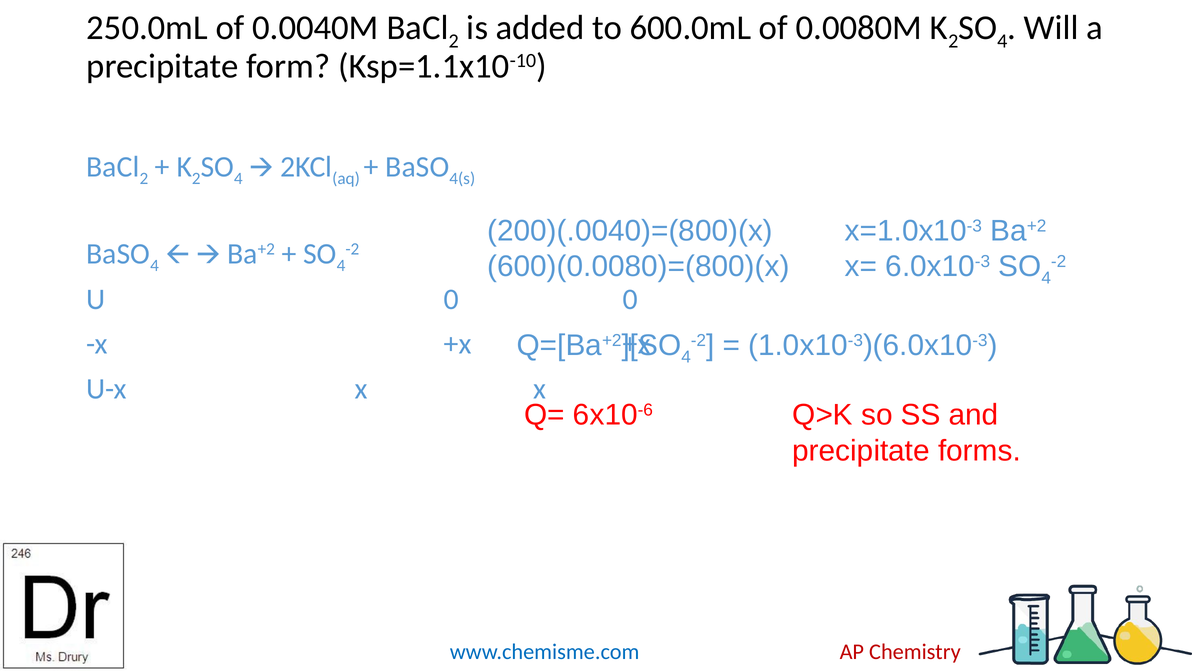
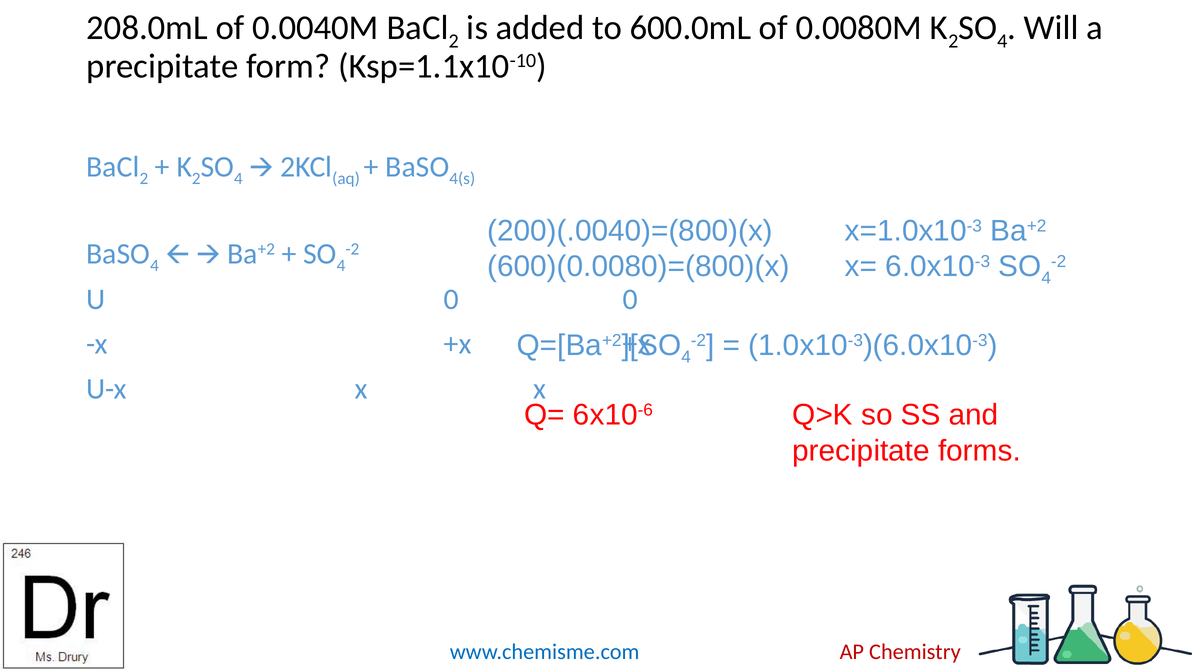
250.0mL: 250.0mL -> 208.0mL (147, 28)
